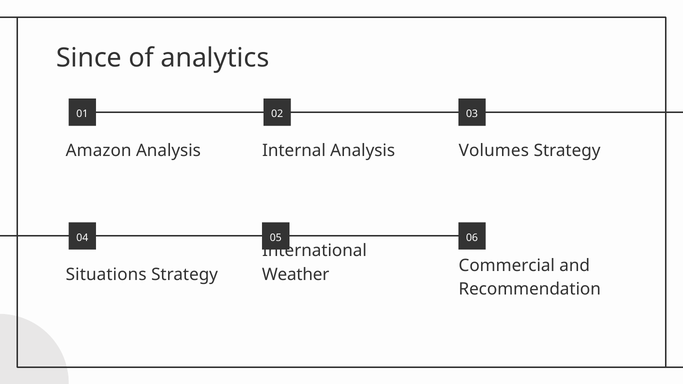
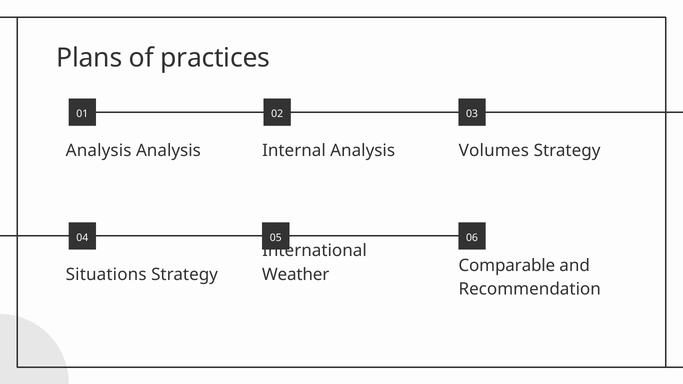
Since: Since -> Plans (89, 58)
analytics: analytics -> practices (215, 58)
Amazon: Amazon -> Analysis (99, 151)
Commercial: Commercial -> Comparable (507, 266)
